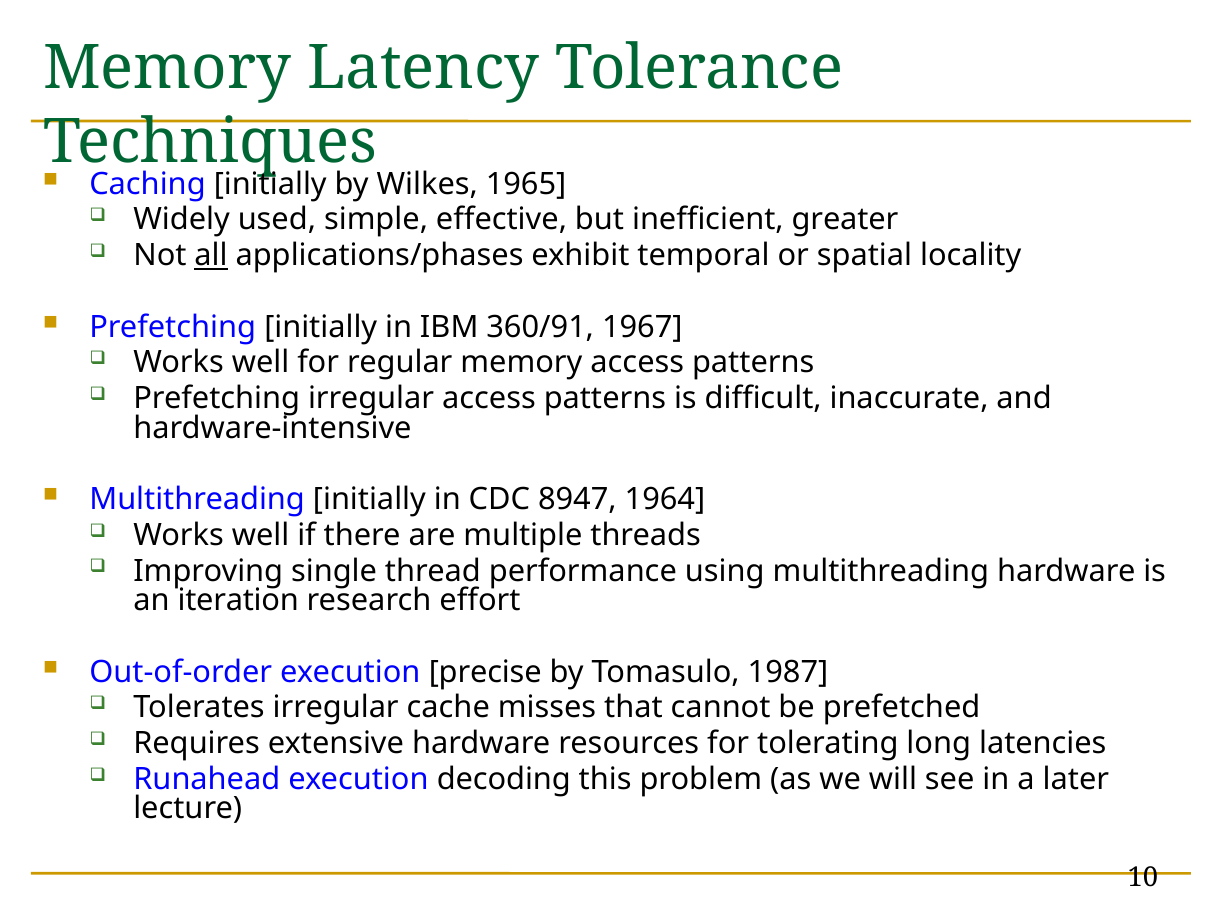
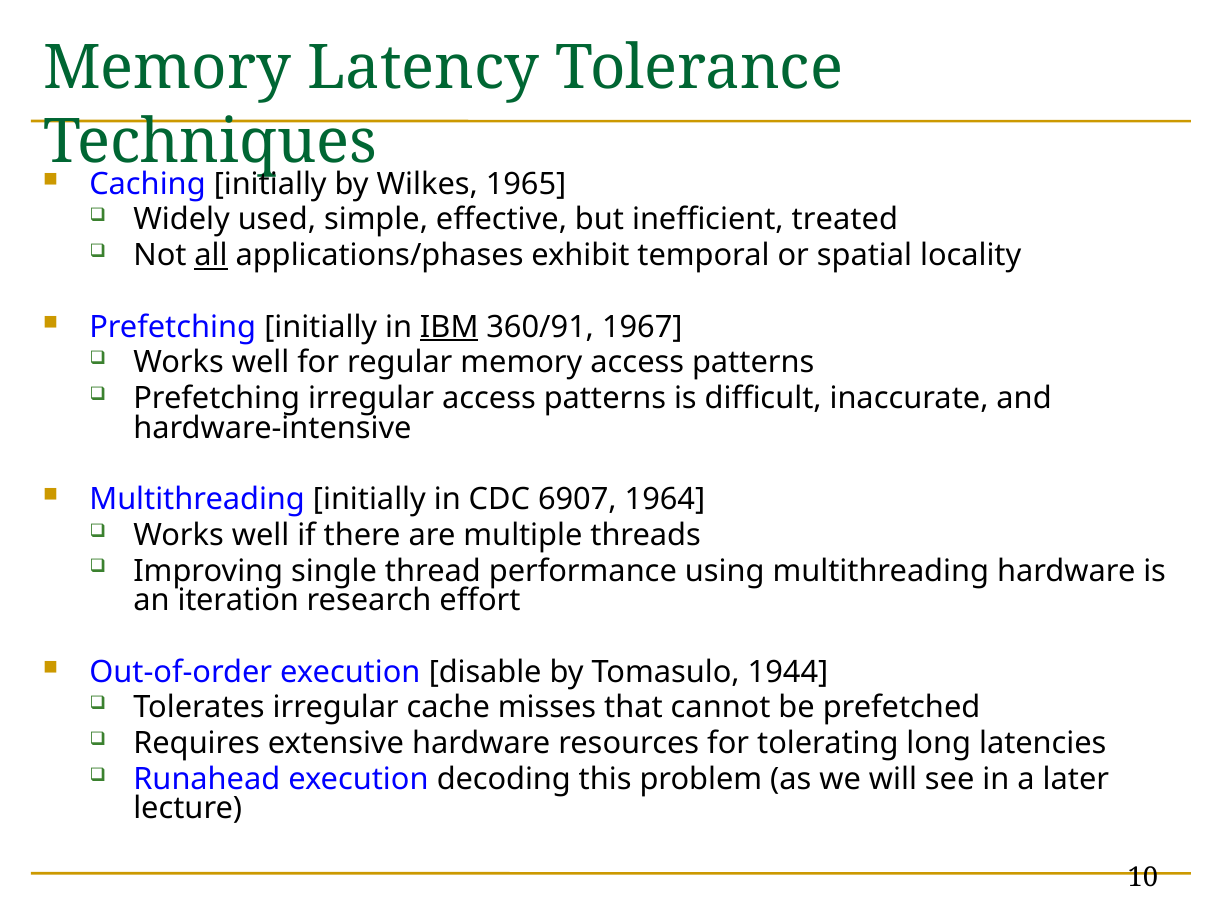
greater: greater -> treated (845, 220)
IBM underline: none -> present (449, 327)
8947: 8947 -> 6907 (577, 499)
precise: precise -> disable (485, 672)
1987: 1987 -> 1944 (788, 672)
